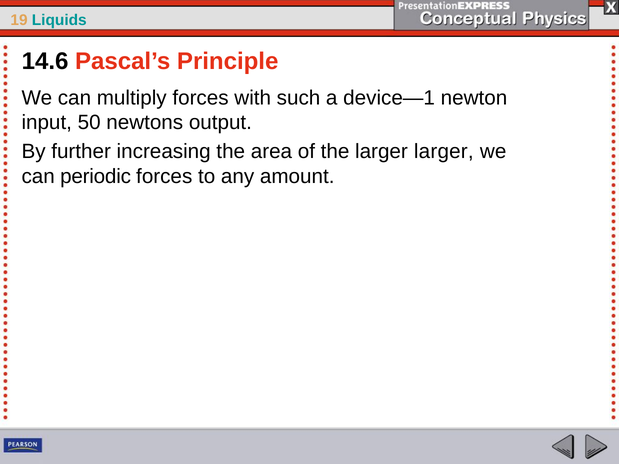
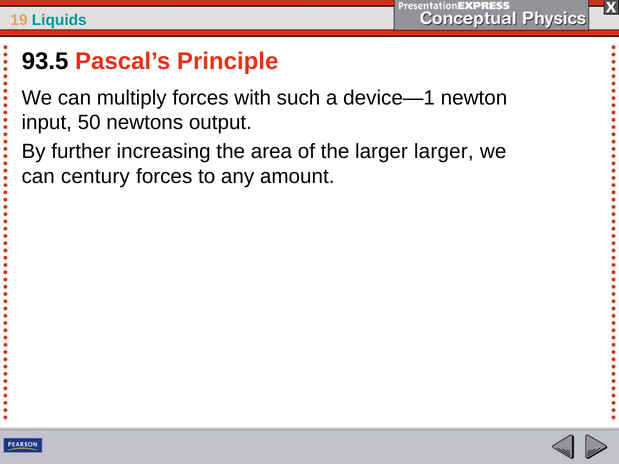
14.6: 14.6 -> 93.5 (45, 61)
periodic: periodic -> century (95, 176)
